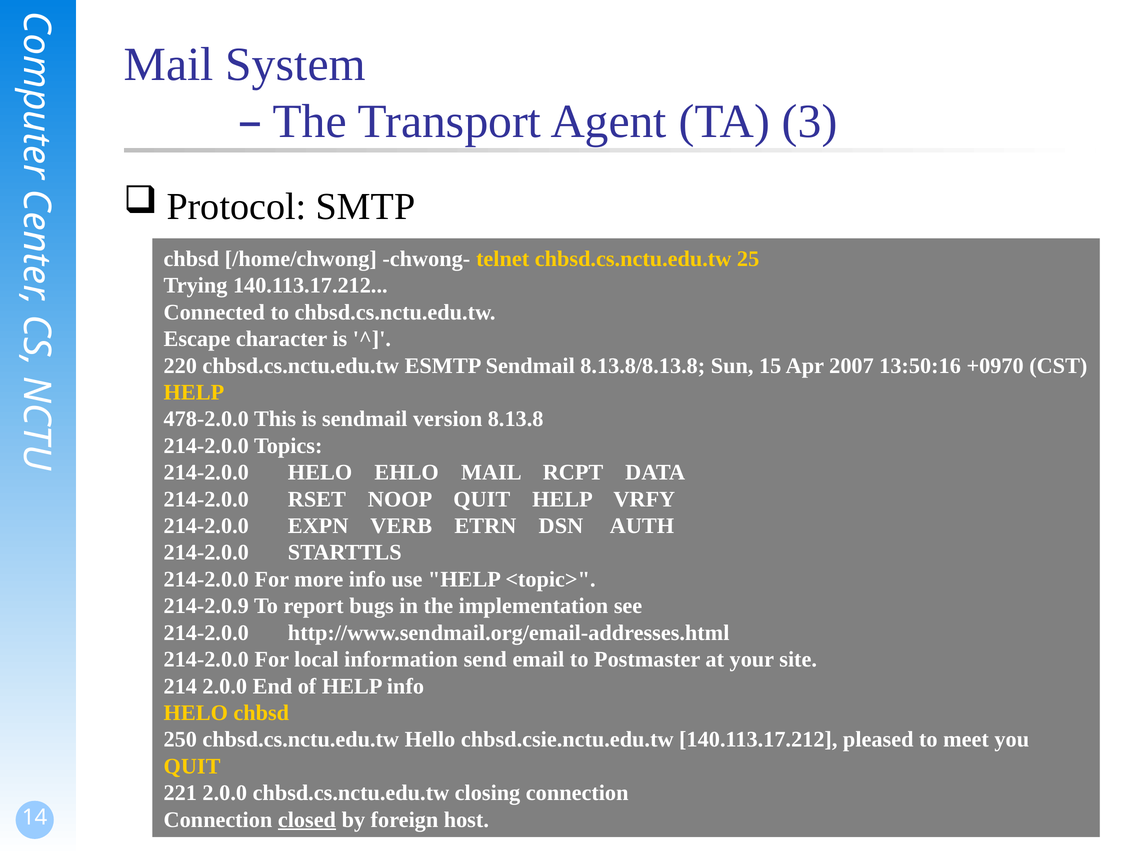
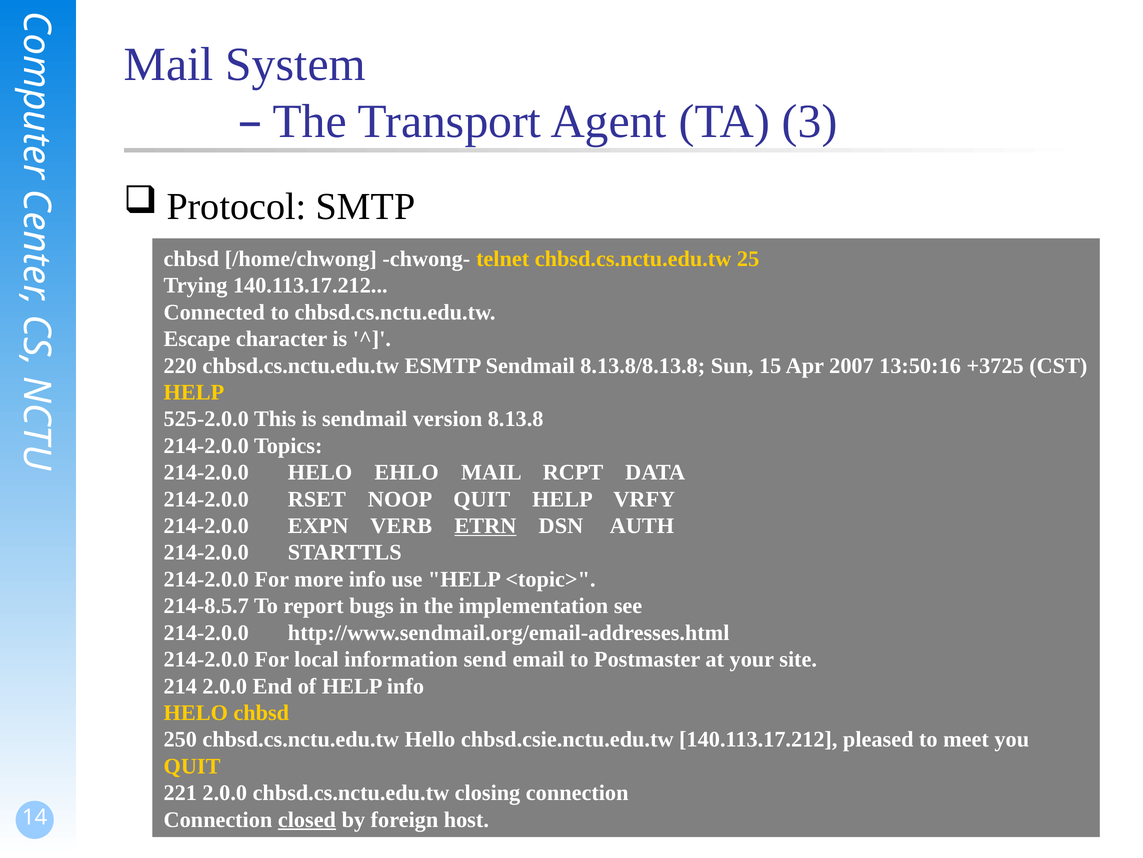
+0970: +0970 -> +3725 (995, 365)
478-2.0.0: 478-2.0.0 -> 525-2.0.0 (206, 419)
ETRN underline: none -> present (485, 525)
214-2.0.9: 214-2.0.9 -> 214-8.5.7 (206, 606)
